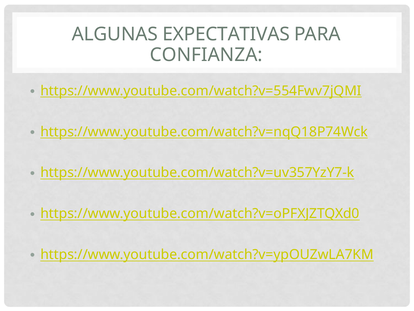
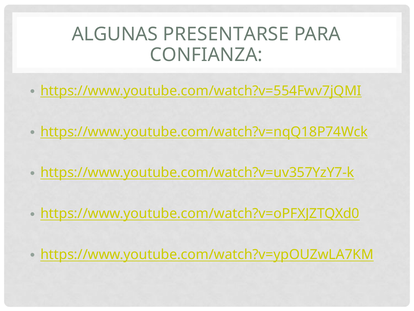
EXPECTATIVAS: EXPECTATIVAS -> PRESENTARSE (226, 34)
